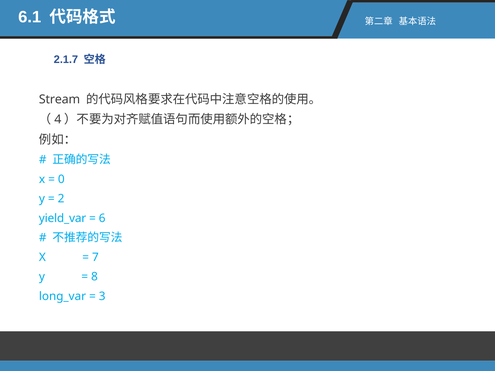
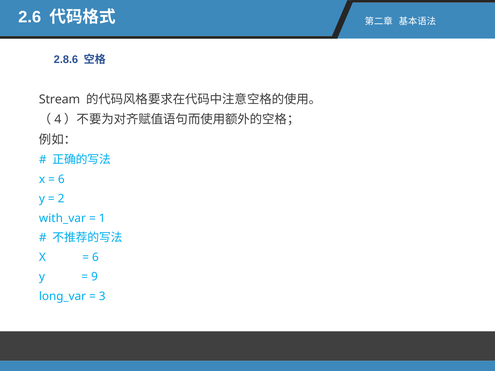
6.1: 6.1 -> 2.6 (30, 17)
2.1.7: 2.1.7 -> 2.8.6 (66, 60)
0: 0 -> 6 (61, 179)
yield_var: yield_var -> with_var (62, 218)
6: 6 -> 1 (102, 218)
7: 7 -> 6 (95, 257)
8: 8 -> 9 (94, 277)
